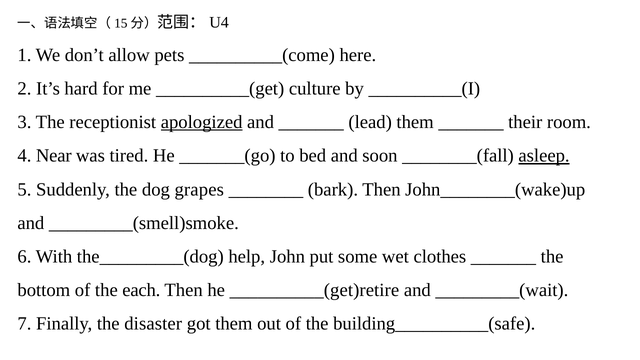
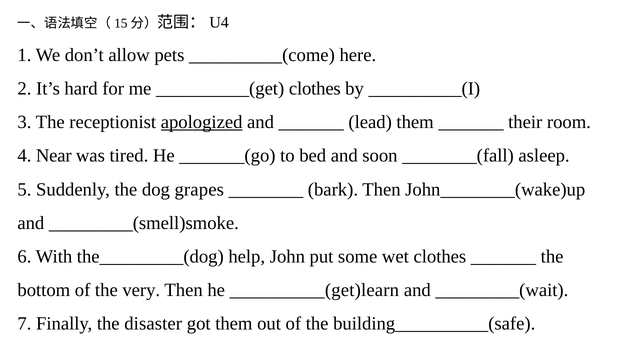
__________(get culture: culture -> clothes (315, 88)
asleep underline: present -> none (544, 156)
each: each -> very (141, 290)
__________(get)retire: __________(get)retire -> __________(get)learn (314, 290)
